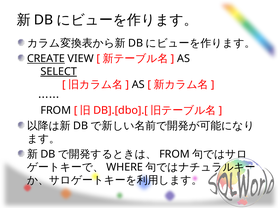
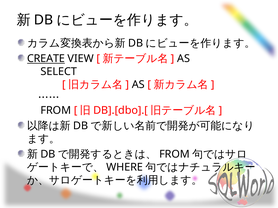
SELECT underline: present -> none (59, 72)
